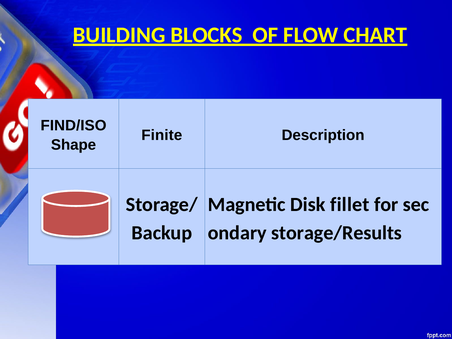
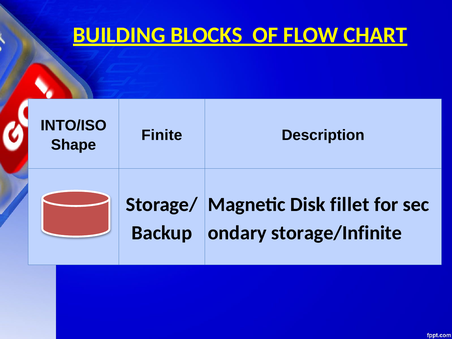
FIND/ISO: FIND/ISO -> INTO/ISO (74, 126)
storage/Results: storage/Results -> storage/Infinite (337, 233)
